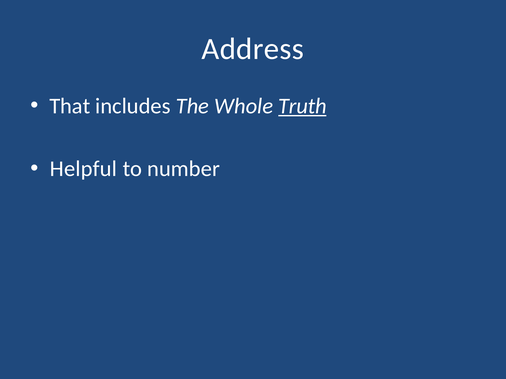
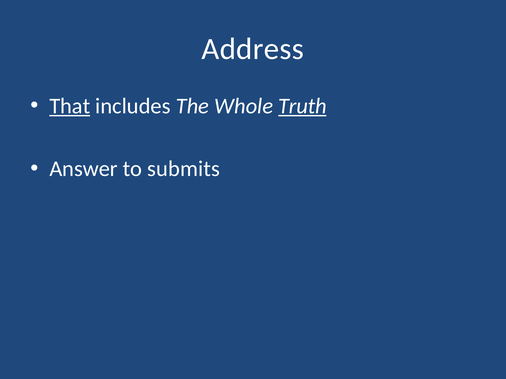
That underline: none -> present (70, 106)
Helpful: Helpful -> Answer (84, 169)
number: number -> submits (184, 169)
